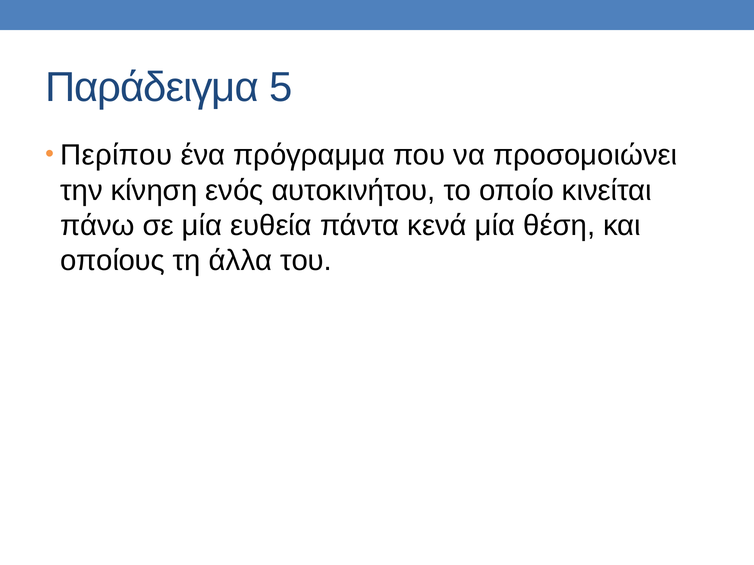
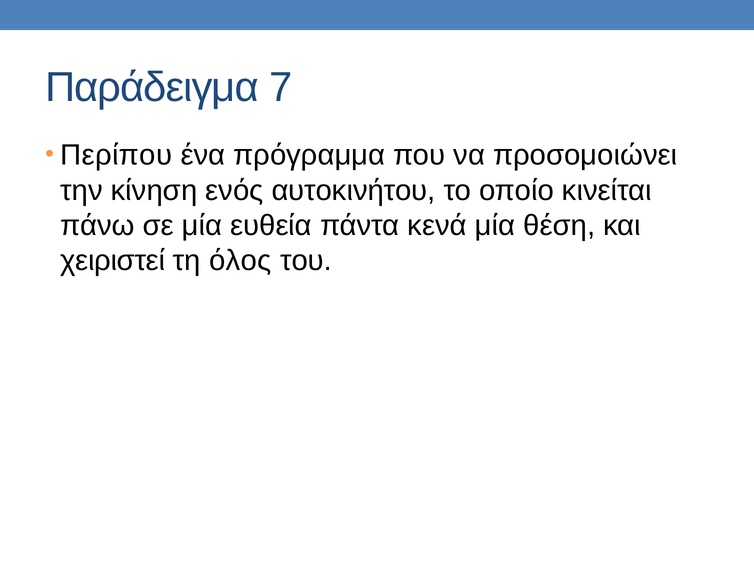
5: 5 -> 7 (281, 88)
οποίους: οποίους -> χειριστεί (113, 261)
άλλα: άλλα -> όλος (240, 261)
